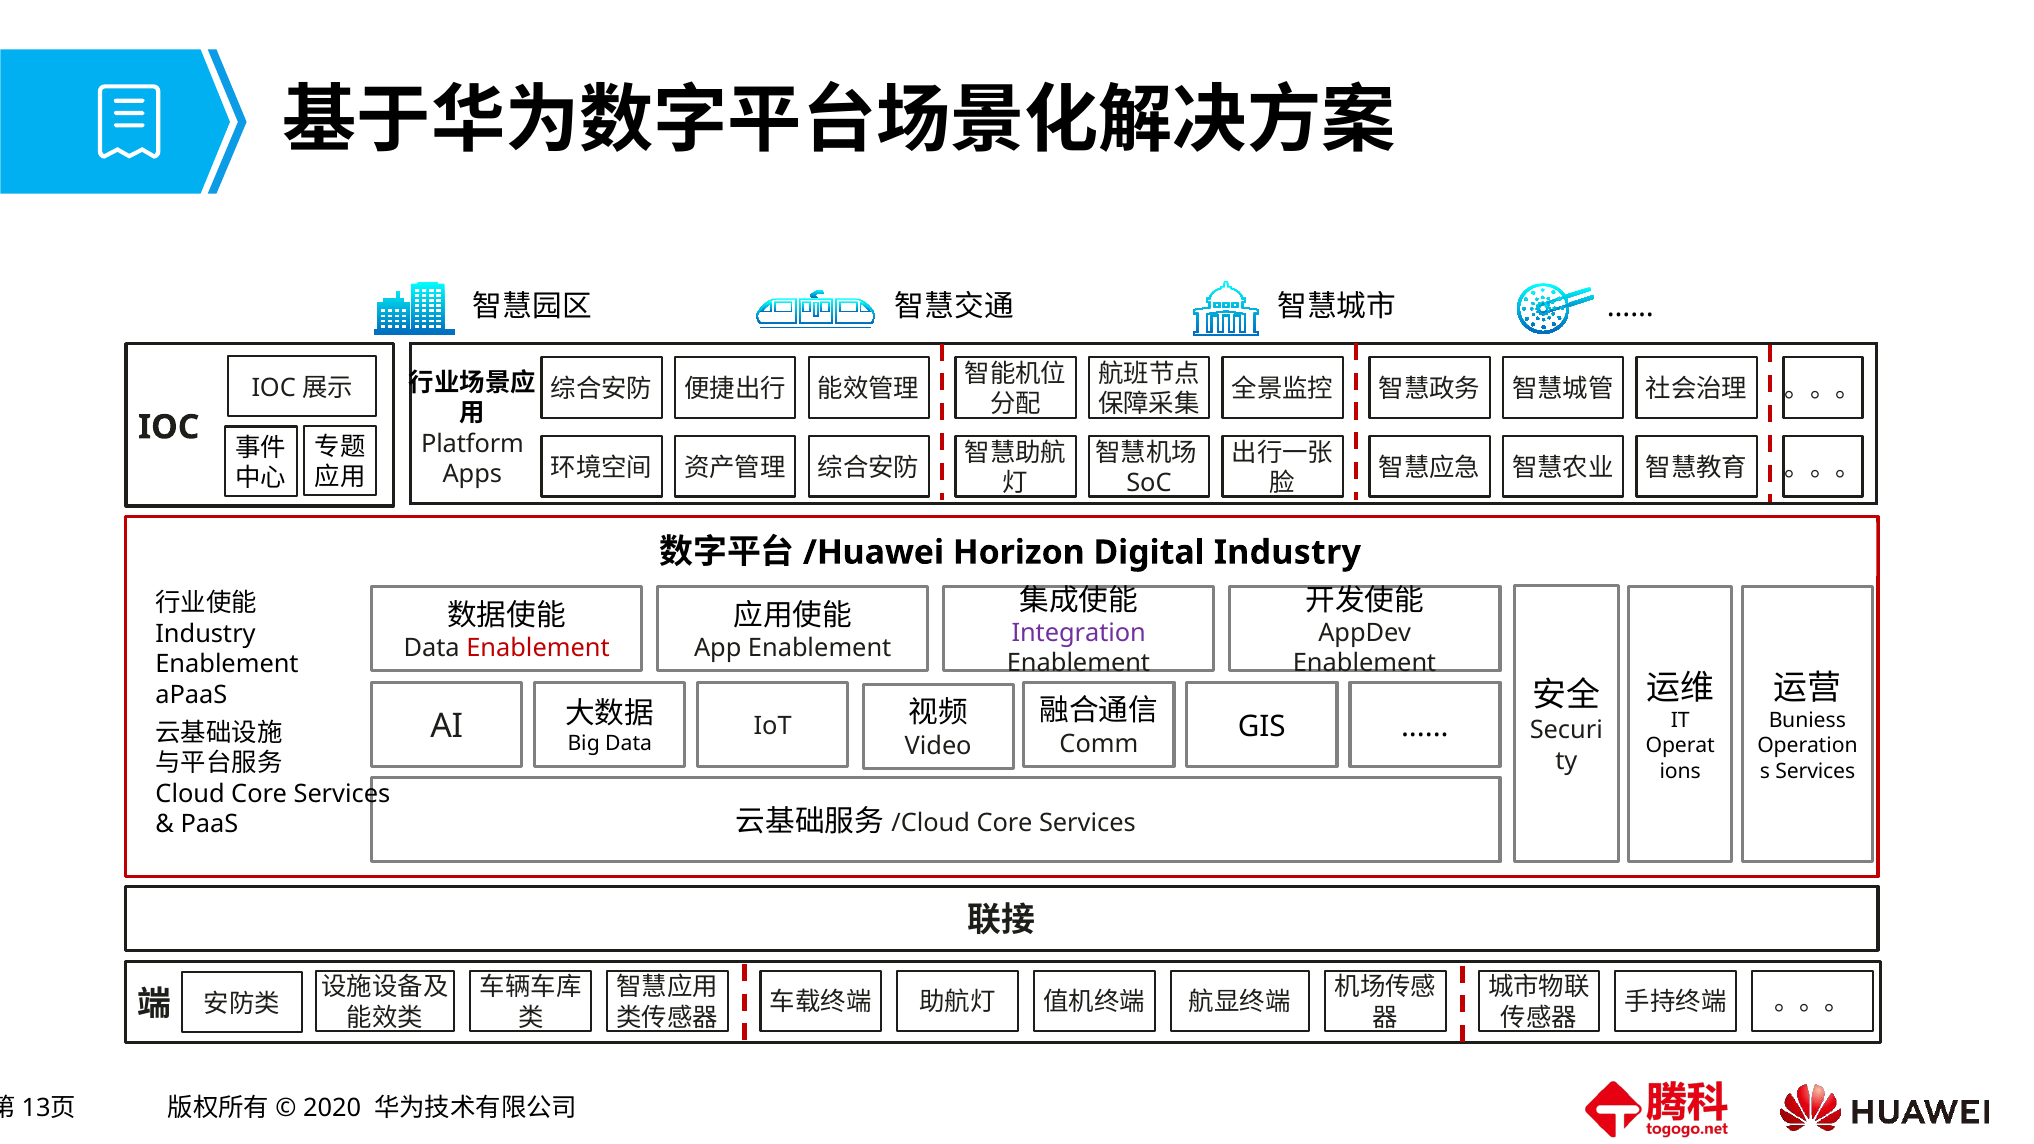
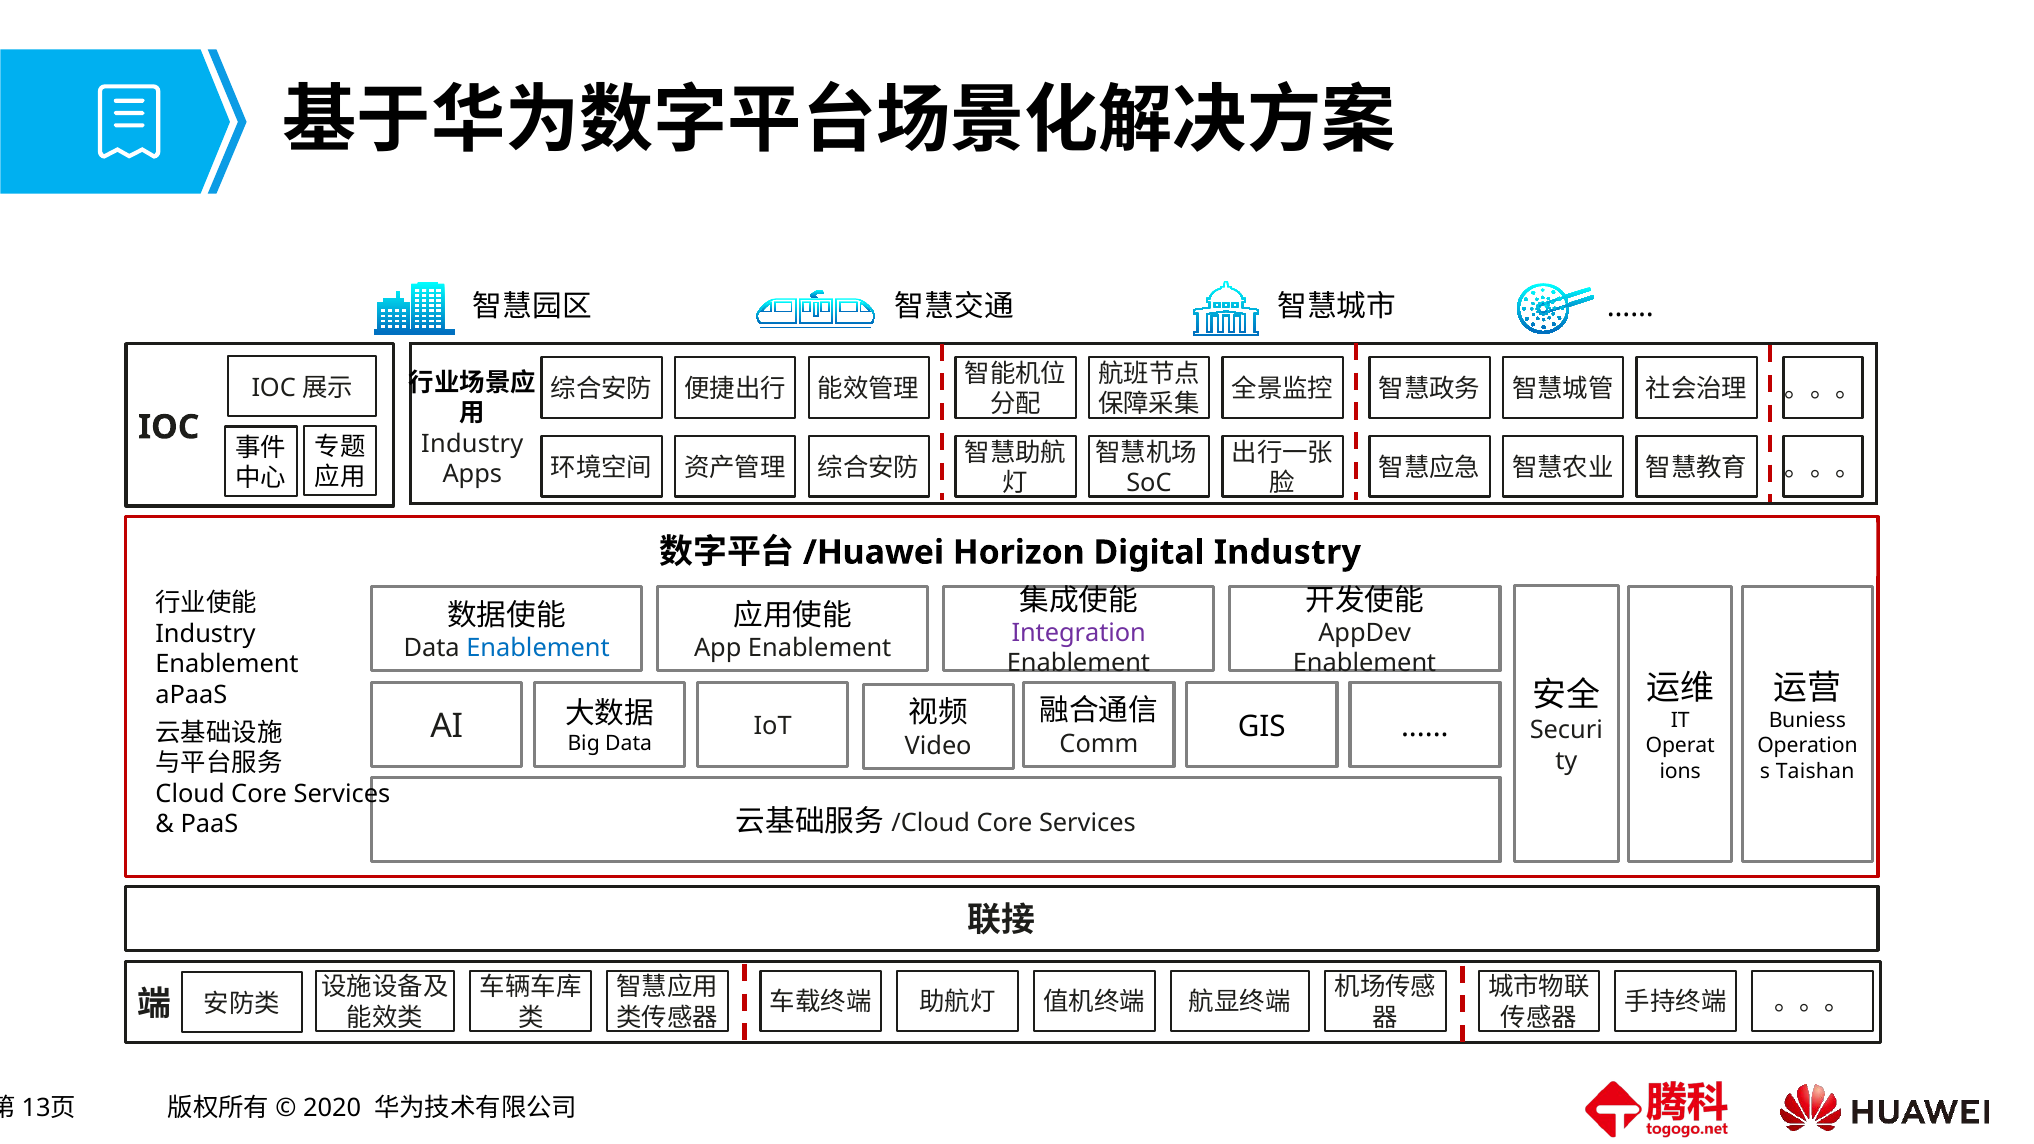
Platform: Platform -> Industry (472, 444)
Enablement colour: red -> blue (538, 648)
Services: Services -> Taishan (1815, 771)
